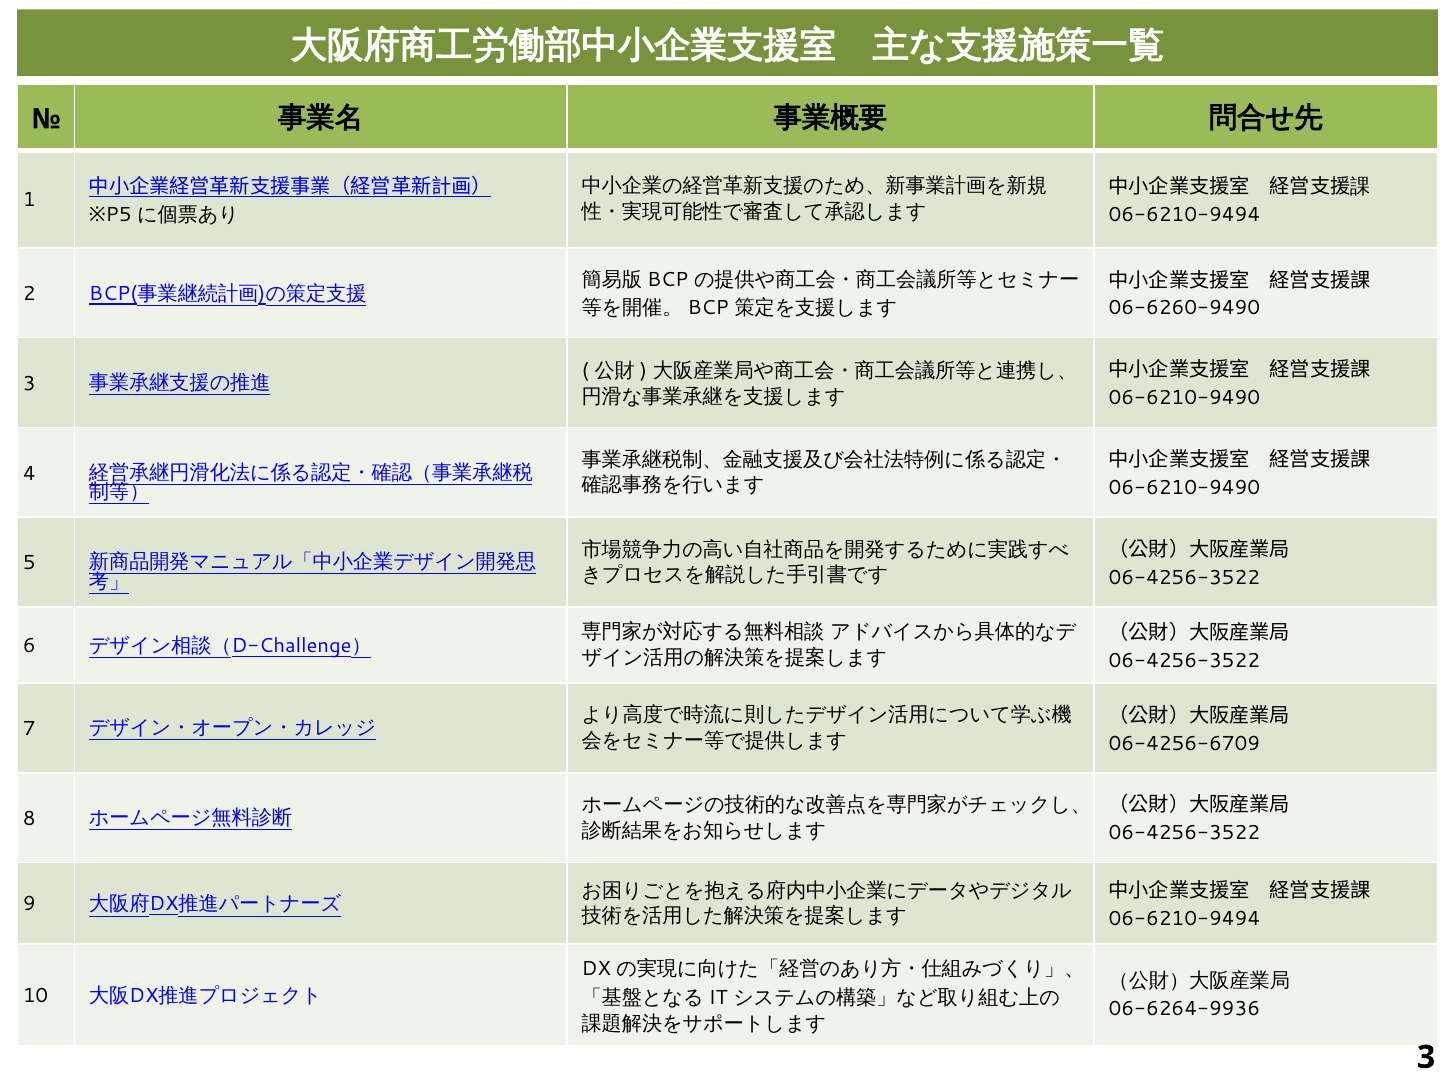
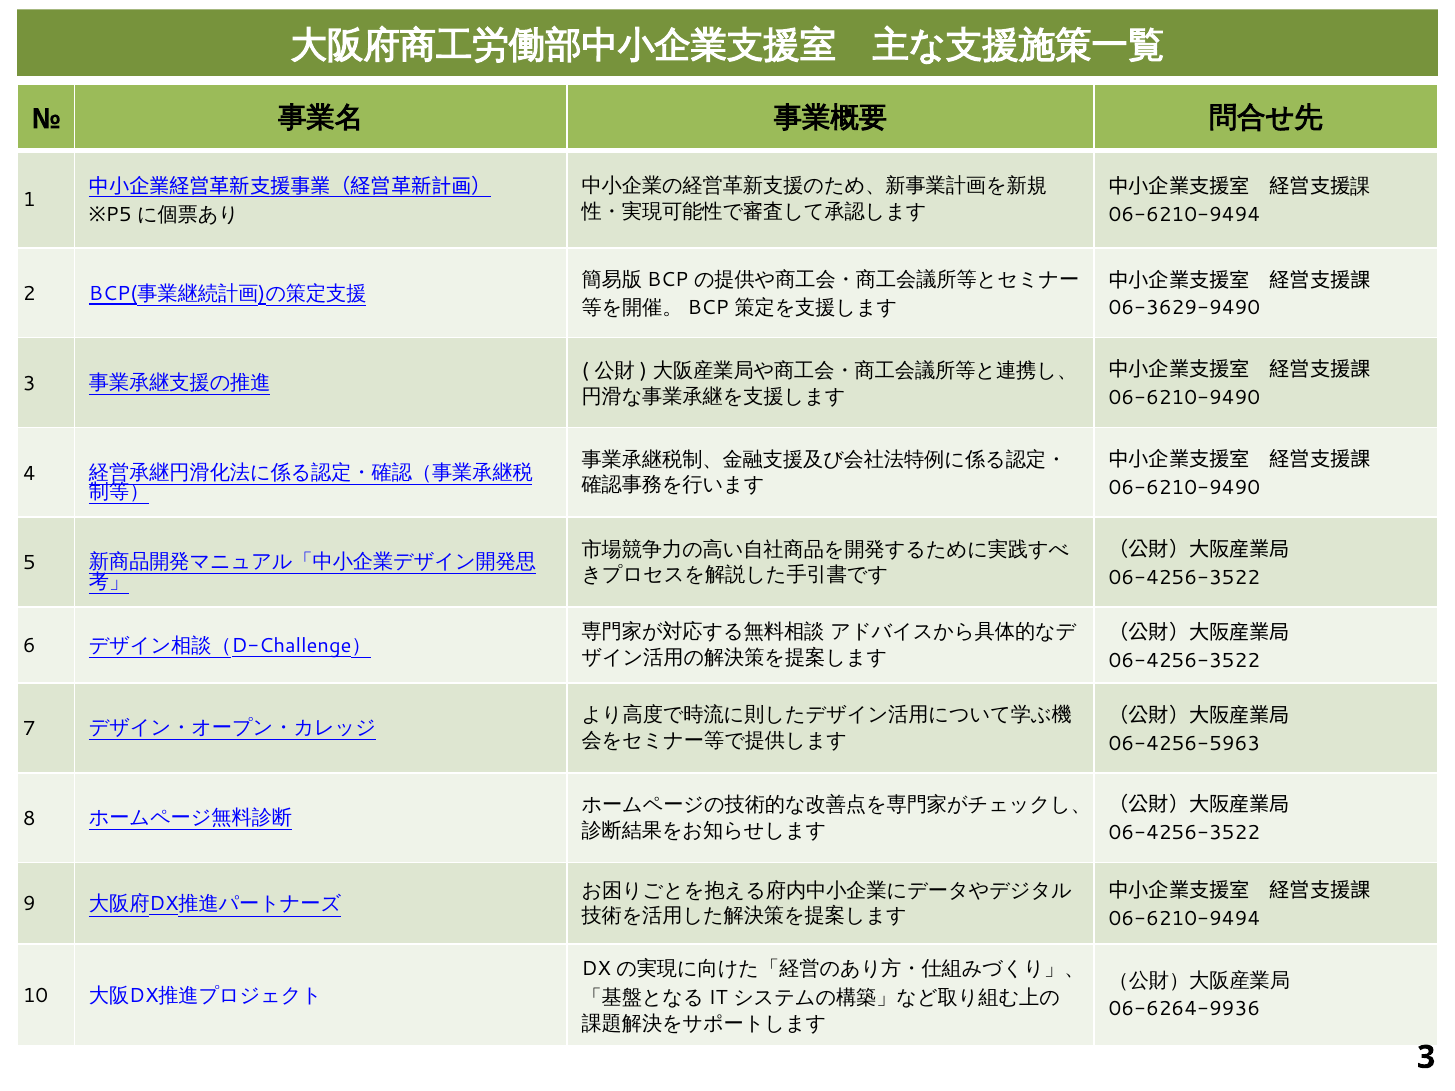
06-6260-9490: 06-6260-9490 -> 06-3629-9490 (1184, 308)
06-4256-6709: 06-4256-6709 -> 06-4256-5963 (1184, 744)
